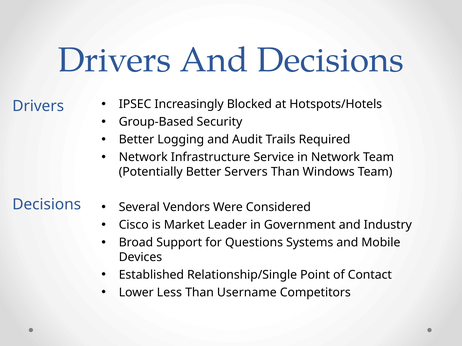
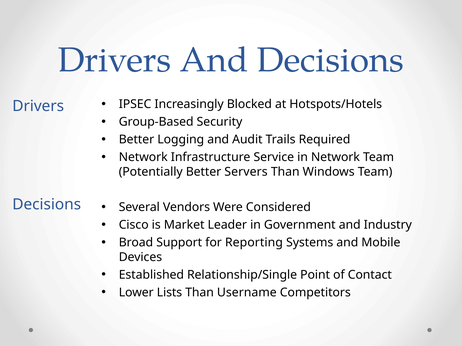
Questions: Questions -> Reporting (254, 243)
Less: Less -> Lists (169, 293)
